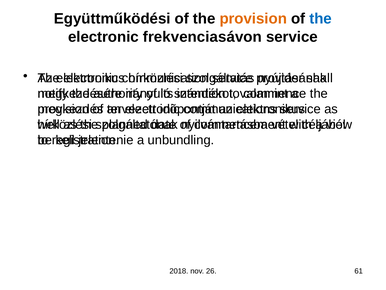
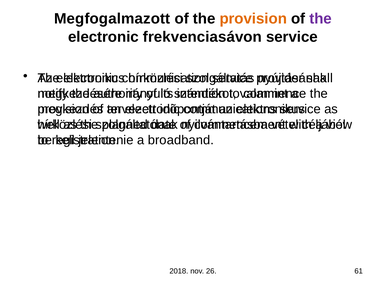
Együttműködési: Együttműködési -> Megfogalmazott (112, 19)
the colour: blue -> purple (321, 19)
unbundling: unbundling -> broadband (181, 140)
